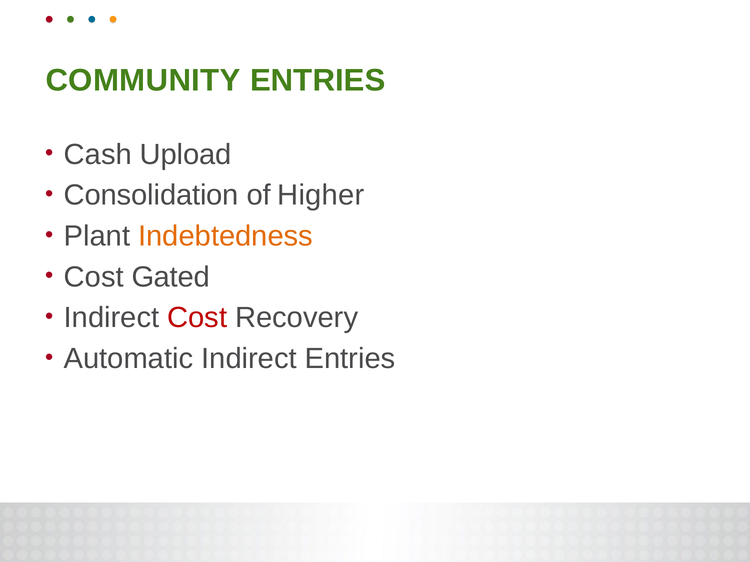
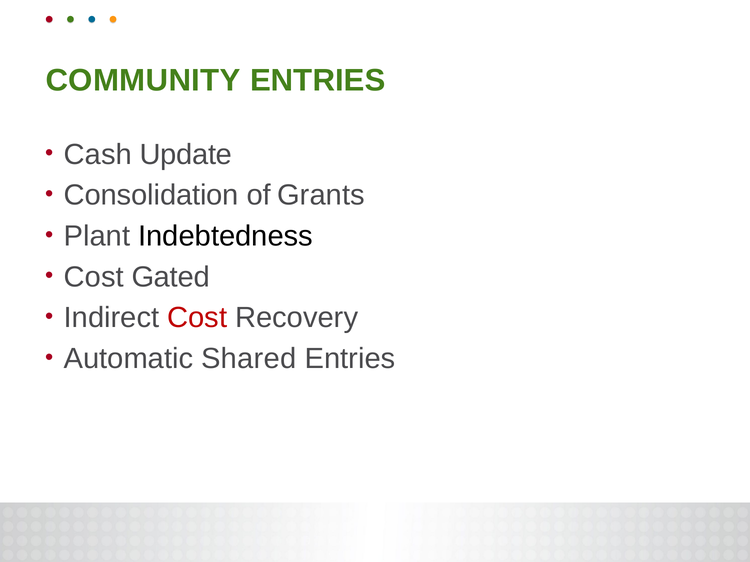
Upload: Upload -> Update (186, 155)
Higher: Higher -> Grants (321, 195)
Indebtedness colour: orange -> black (226, 236)
Automatic Indirect: Indirect -> Shared (249, 359)
